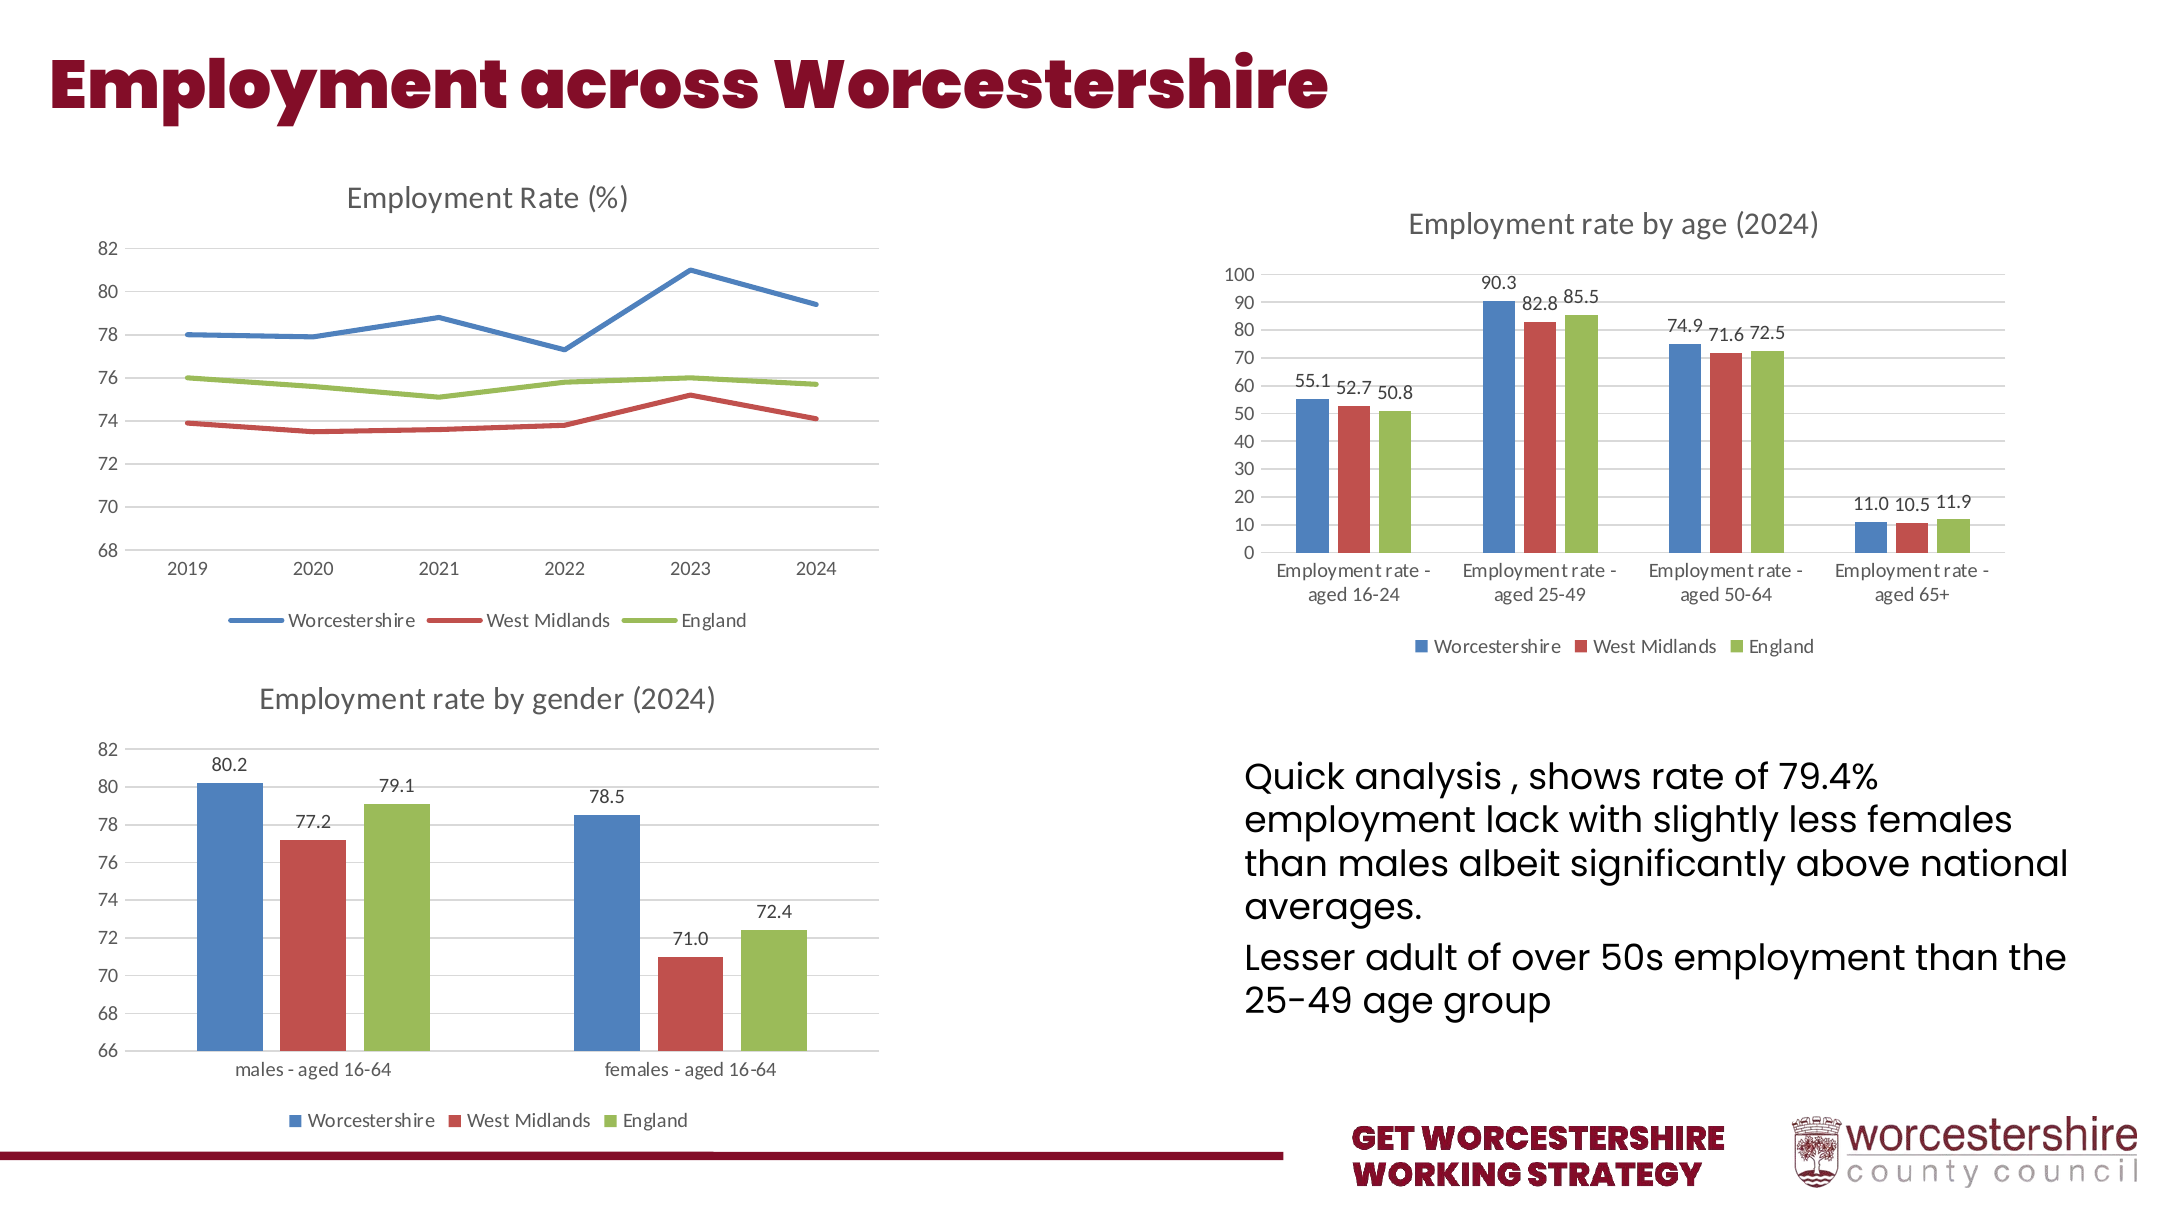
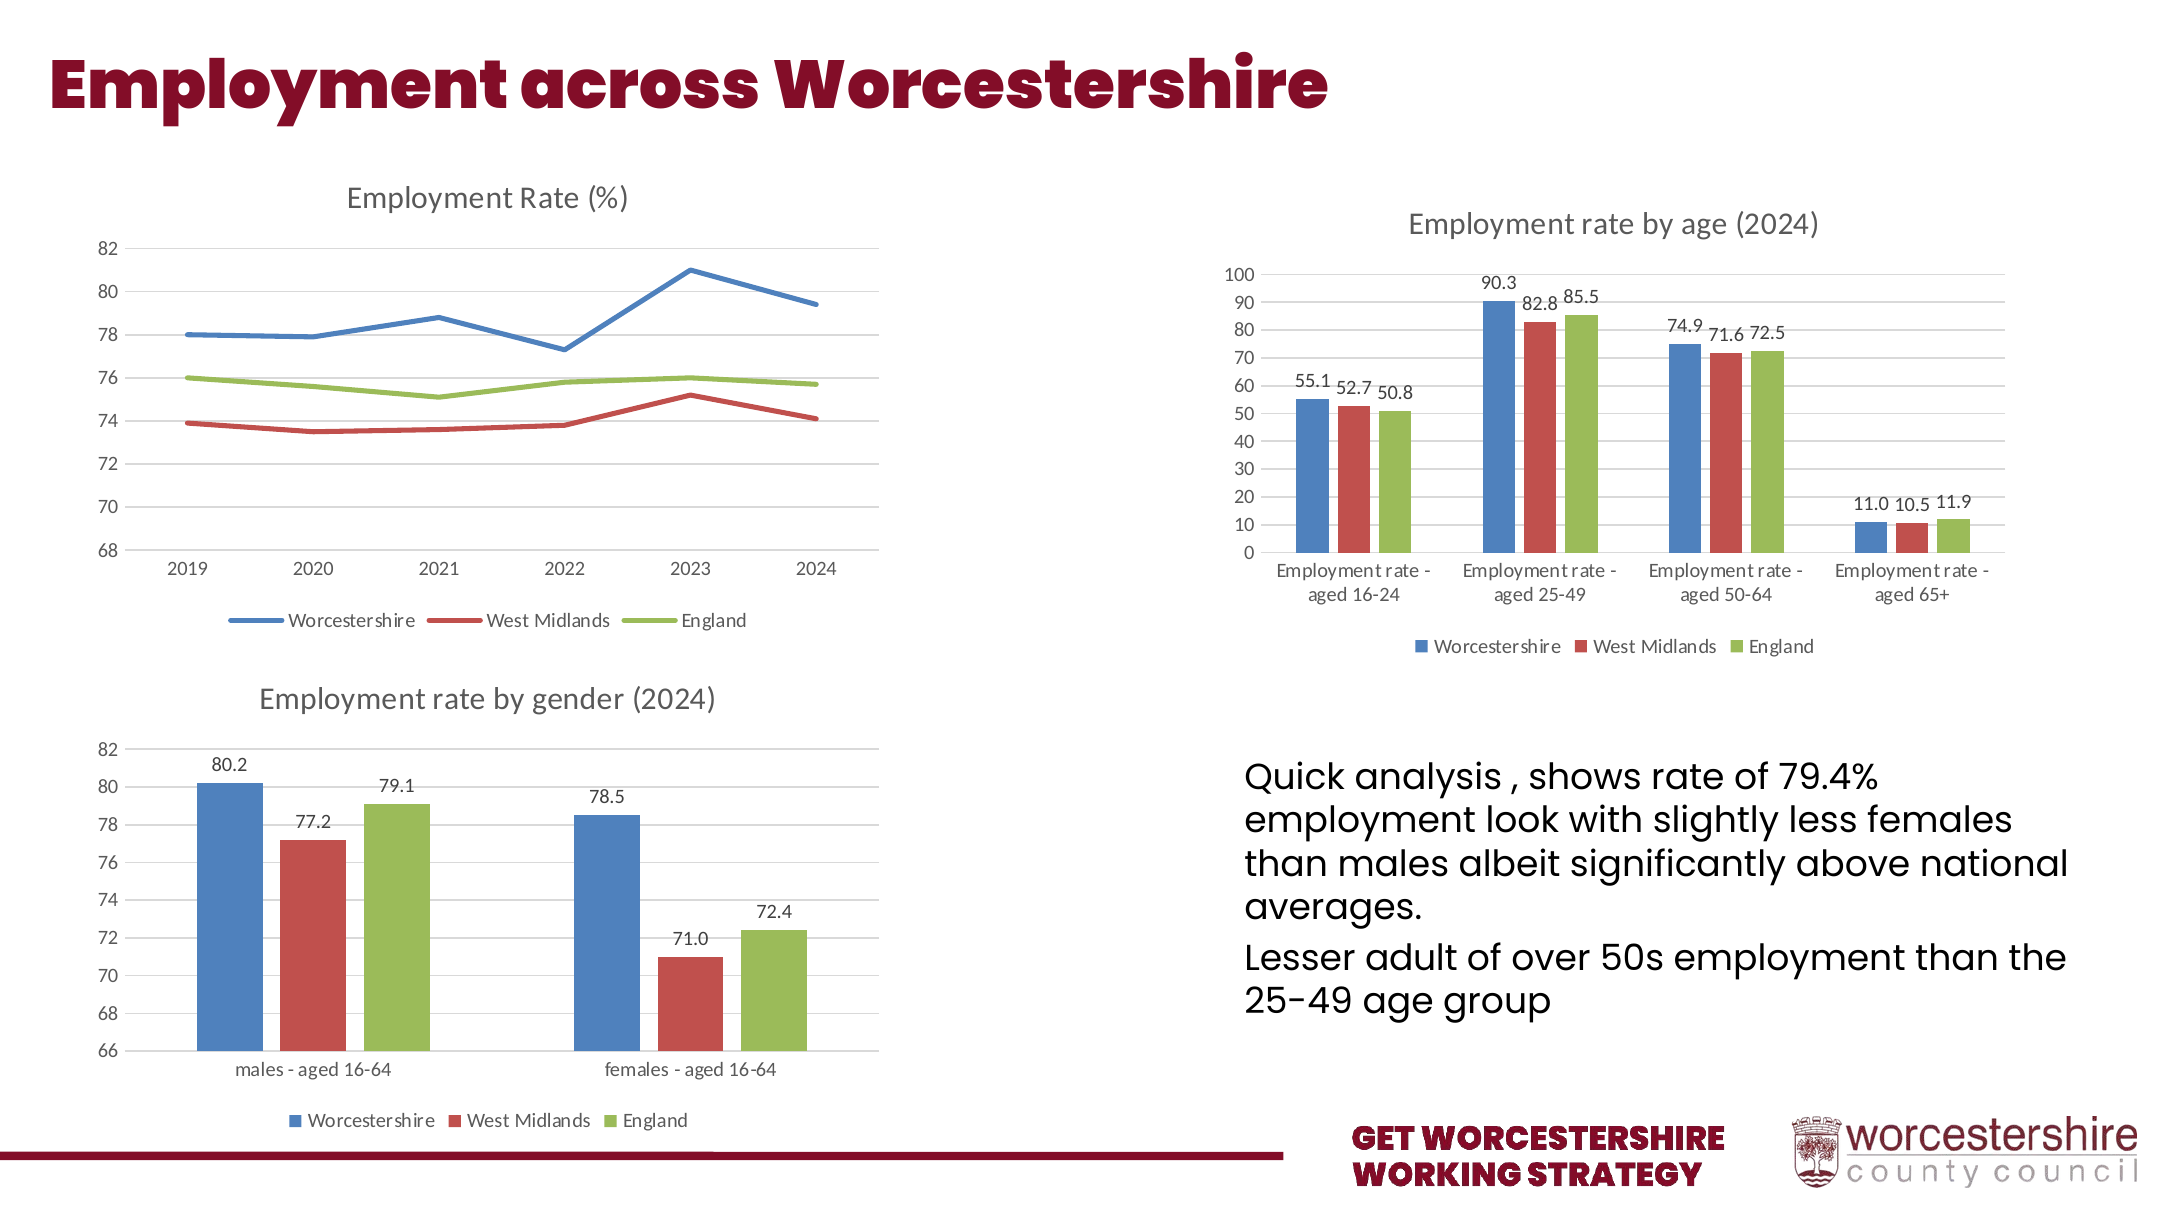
lack: lack -> look (1522, 821)
